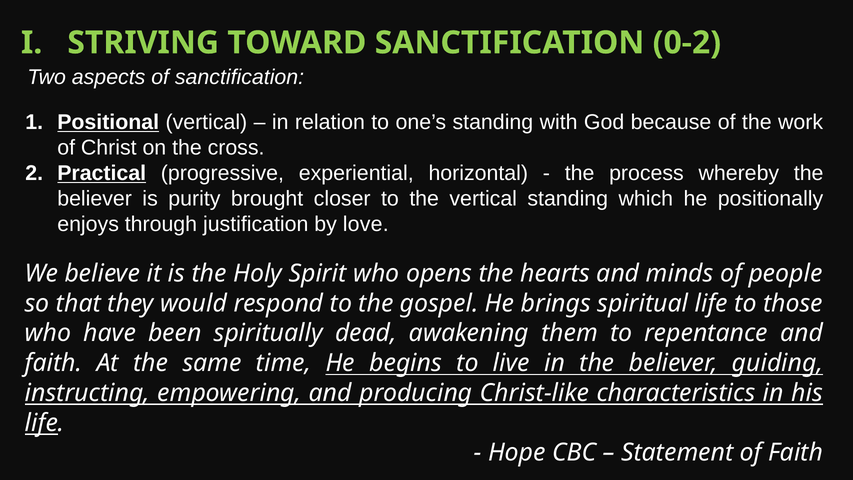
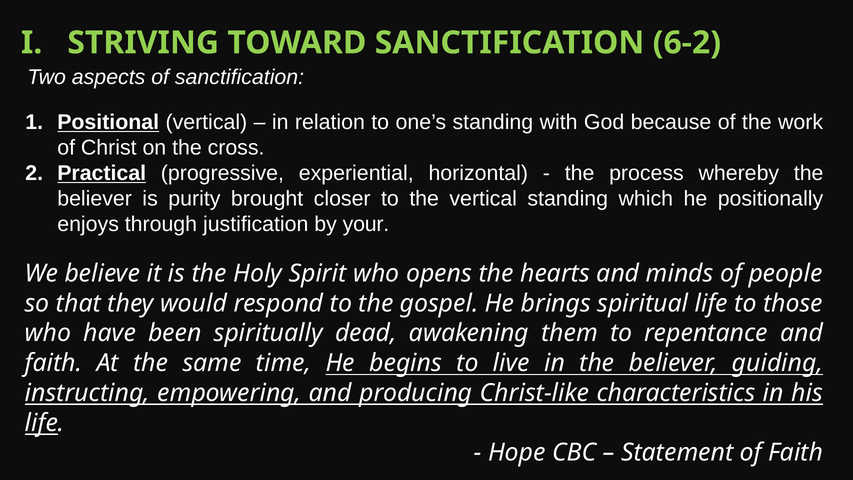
0-2: 0-2 -> 6-2 (687, 43)
love: love -> your (366, 224)
